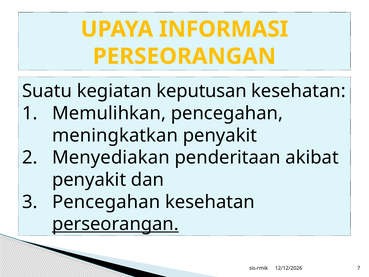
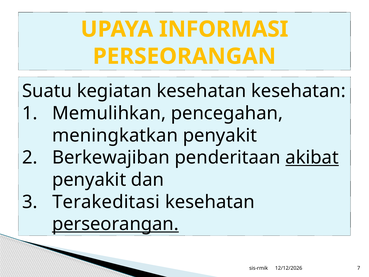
kegiatan keputusan: keputusan -> kesehatan (201, 91)
Menyediakan: Menyediakan -> Berkewajiban (111, 157)
akibat underline: none -> present (312, 157)
Pencegahan: Pencegahan -> Terakeditasi (106, 202)
